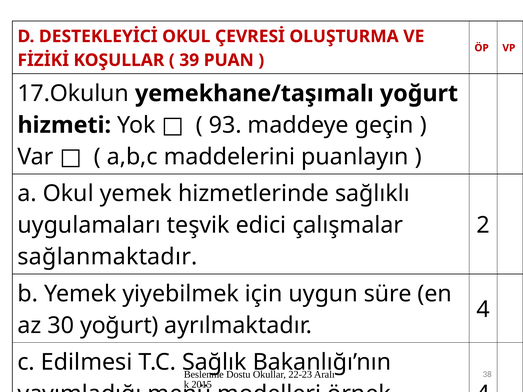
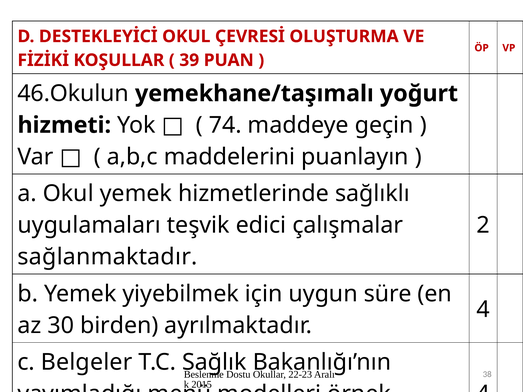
17.Okulun: 17.Okulun -> 46.Okulun (73, 94)
93: 93 -> 74 (225, 125)
30 yoğurt: yoğurt -> birden (119, 326)
Edilmesi: Edilmesi -> Belgeler (87, 363)
